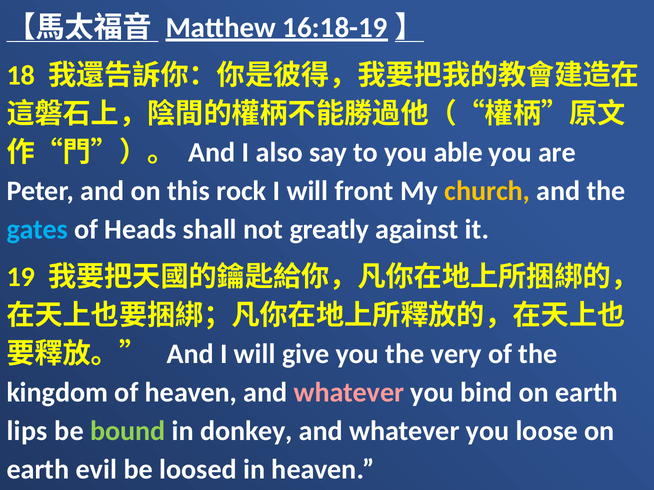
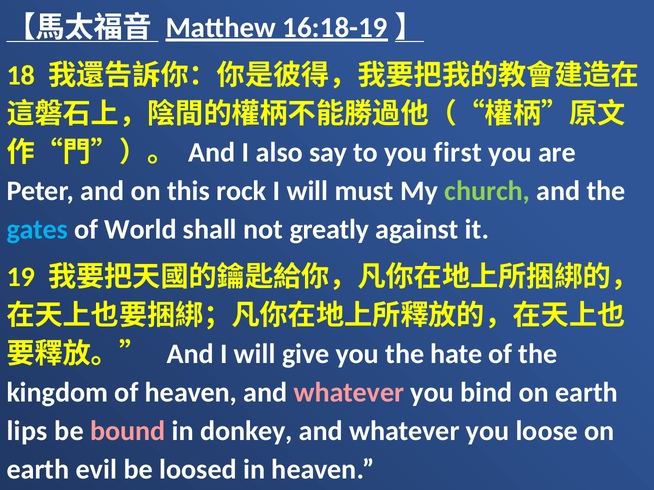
able: able -> first (458, 153)
front: front -> must (364, 191)
church colour: yellow -> light green (487, 191)
Heads: Heads -> World (141, 230)
very: very -> hate (456, 354)
bound colour: light green -> pink (128, 431)
